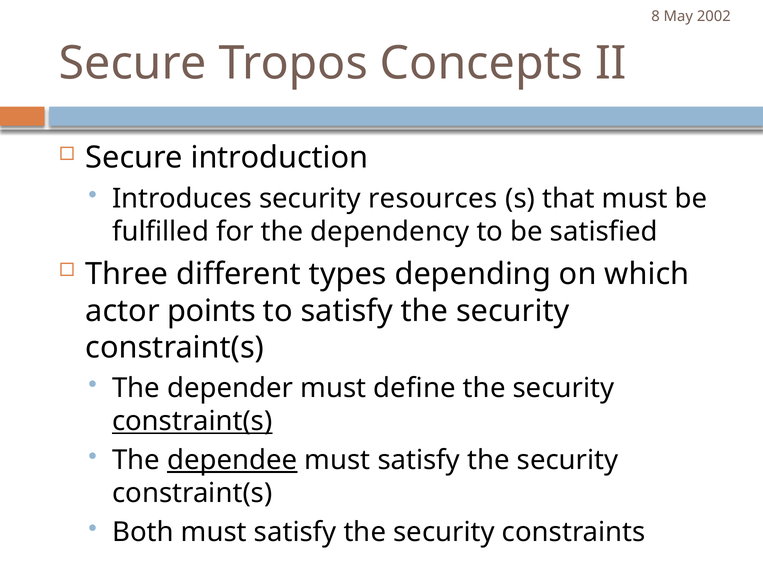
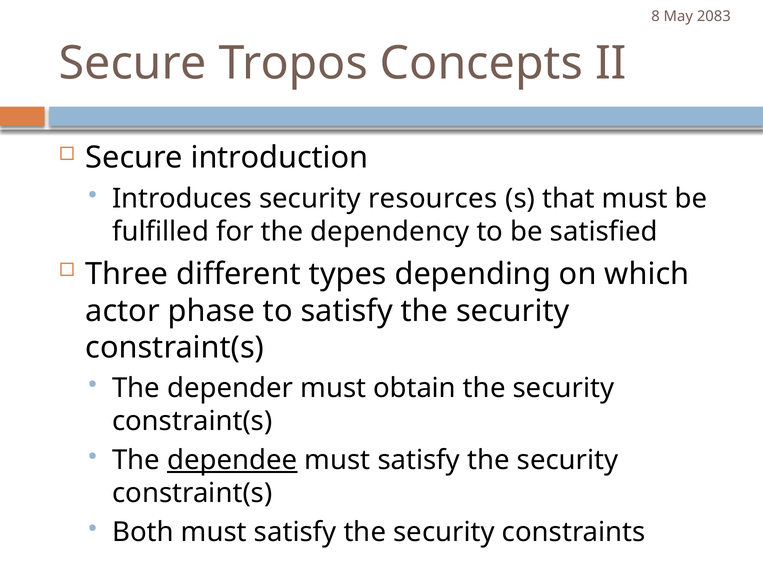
2002: 2002 -> 2083 (714, 16)
points: points -> phase (211, 311)
define: define -> obtain (415, 389)
constraint(s underline: present -> none (192, 422)
